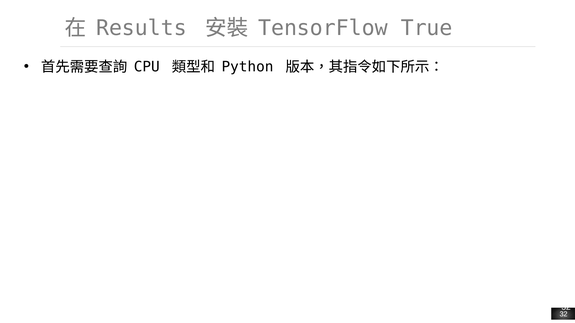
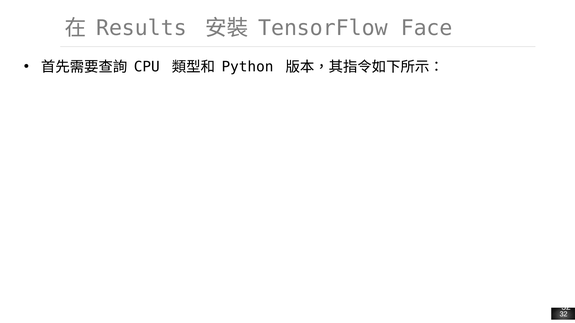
True: True -> Face (427, 28)
